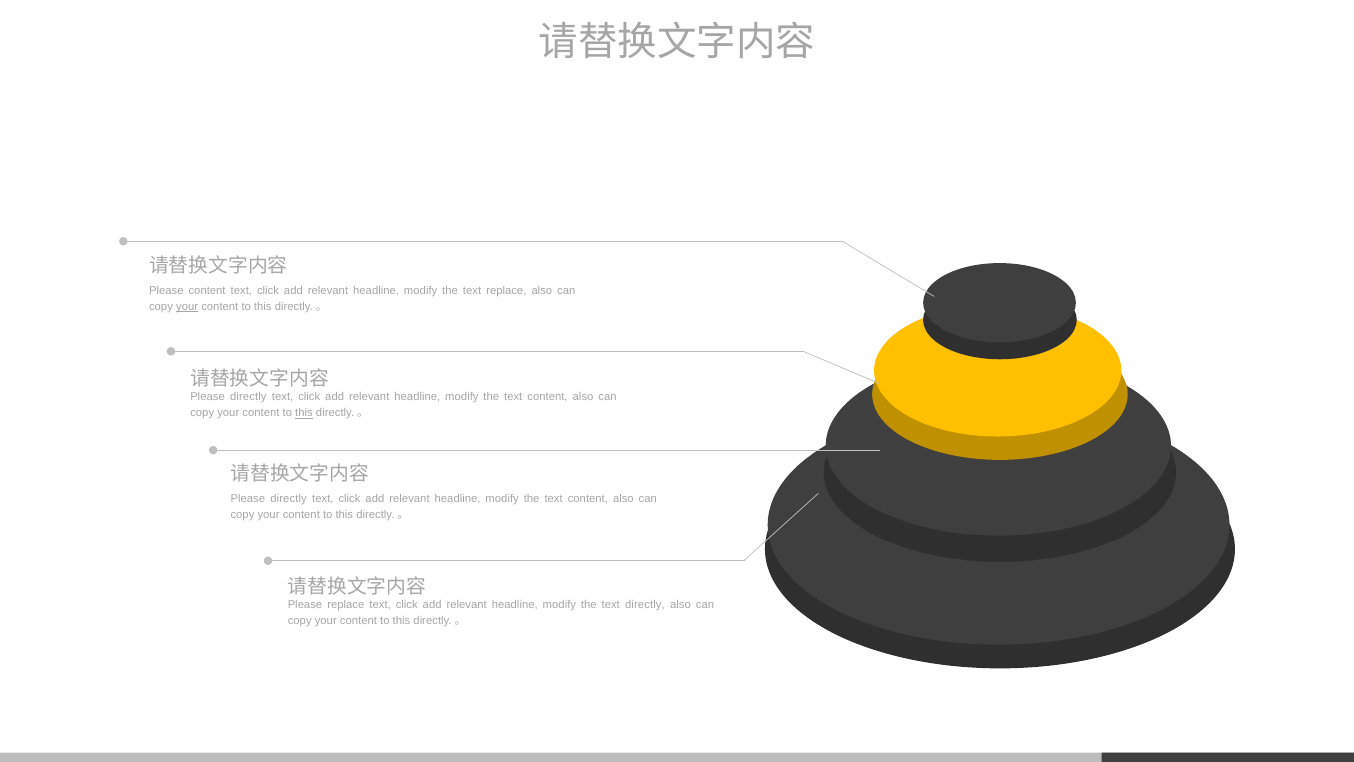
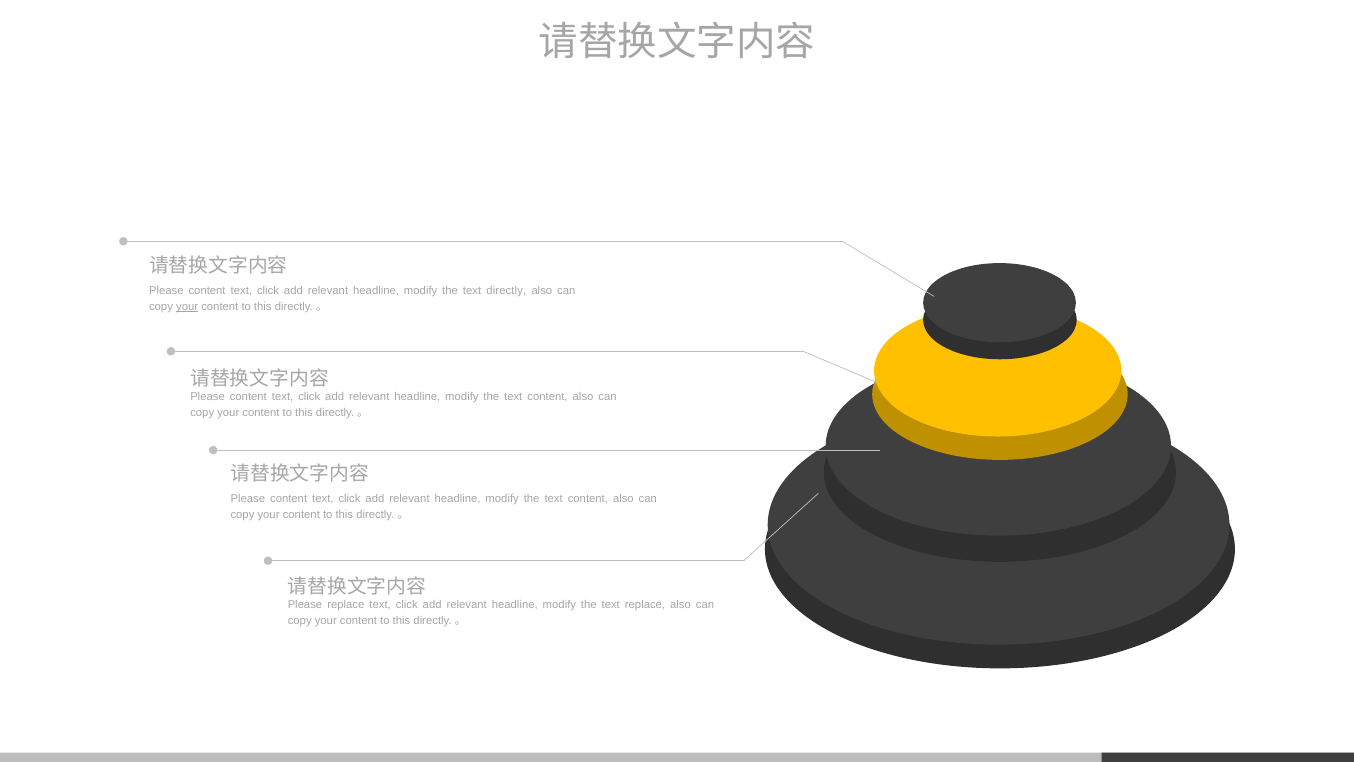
text replace: replace -> directly (506, 290)
directly: directly -> content (248, 397)
this underline: present -> none (304, 413)
directly: directly -> content (289, 498)
text directly: directly -> replace (645, 605)
